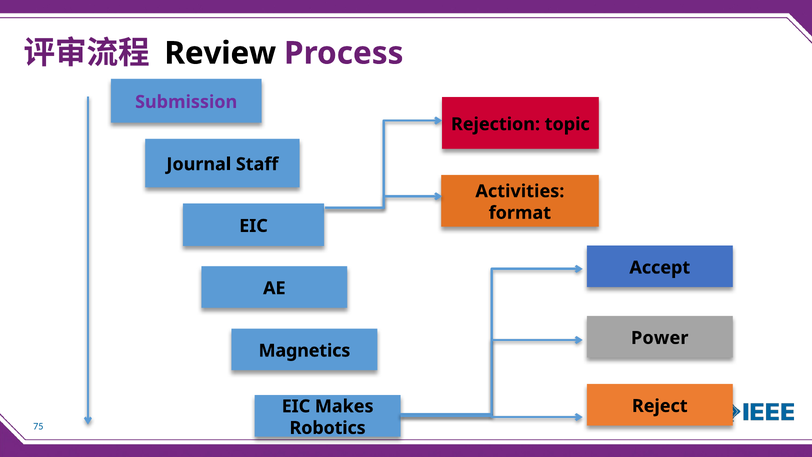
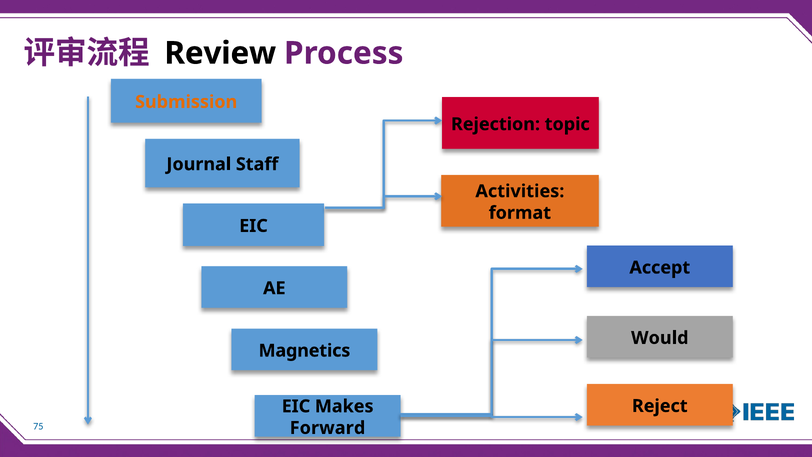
Submission colour: purple -> orange (186, 102)
Power: Power -> Would (660, 338)
Robotics: Robotics -> Forward (327, 428)
